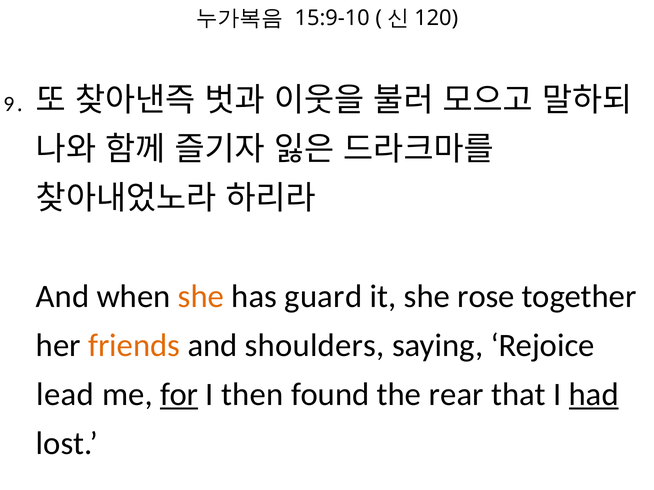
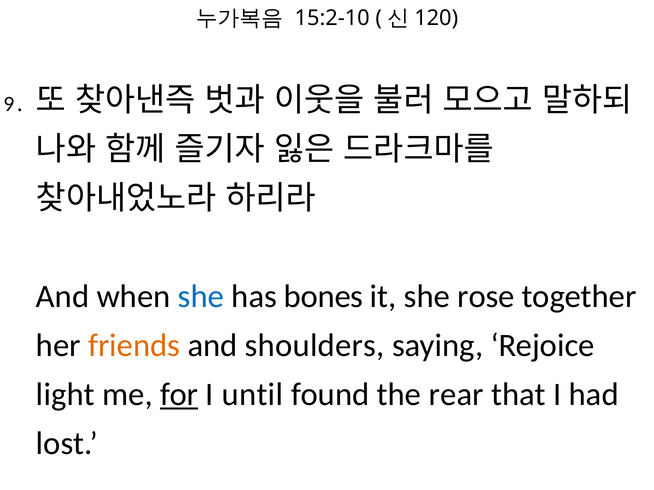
15:9-10: 15:9-10 -> 15:2-10 (332, 18)
she colour: orange -> blue (201, 297)
guard: guard -> bones (324, 297)
lead: lead -> light (65, 395)
then: then -> until (252, 395)
had underline: present -> none (594, 395)
